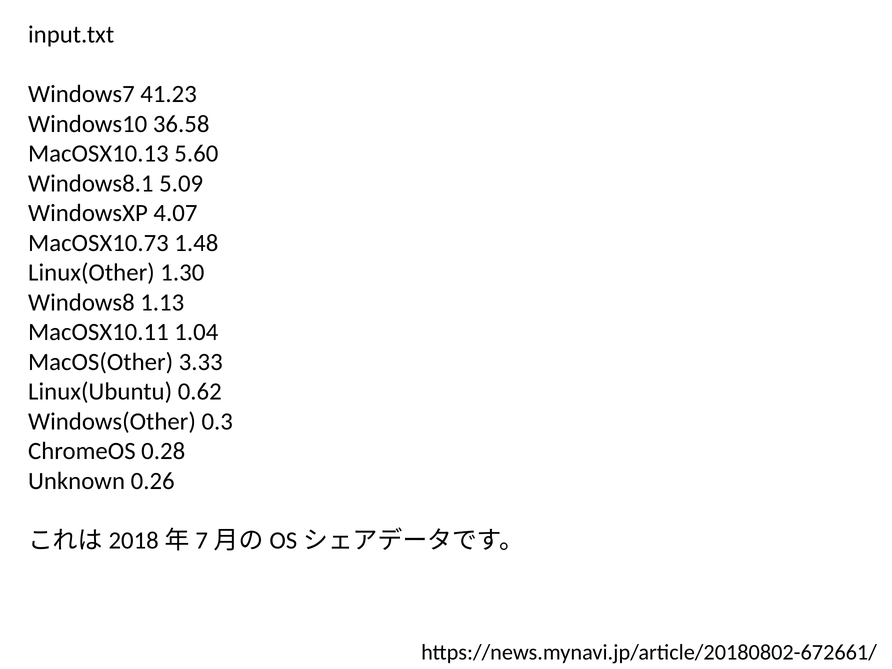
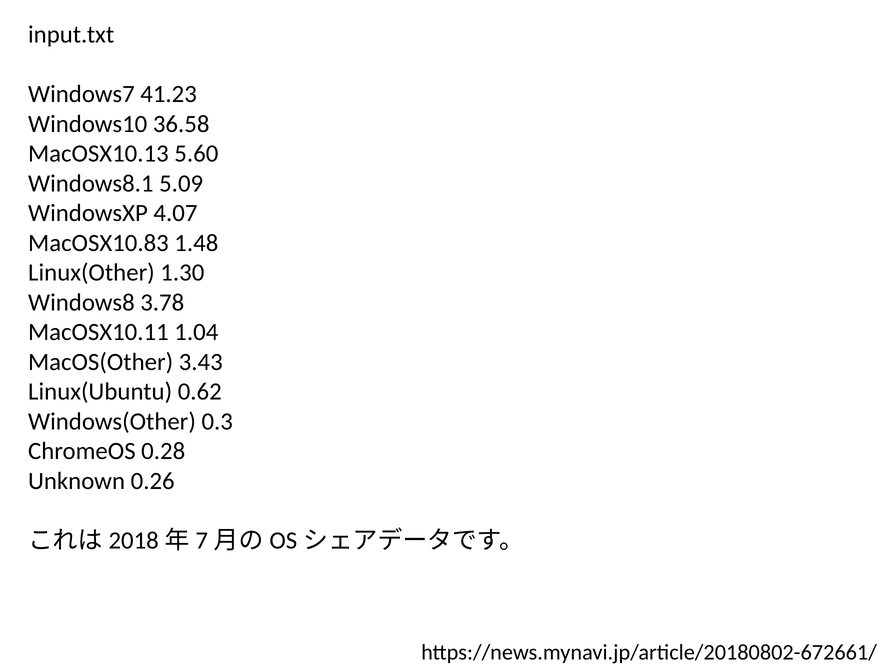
MacOSX10.73: MacOSX10.73 -> MacOSX10.83 (98, 243)
1.13: 1.13 -> 3.78 (162, 302)
3.33: 3.33 -> 3.43 (201, 362)
